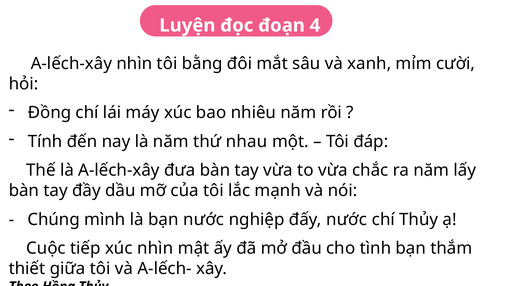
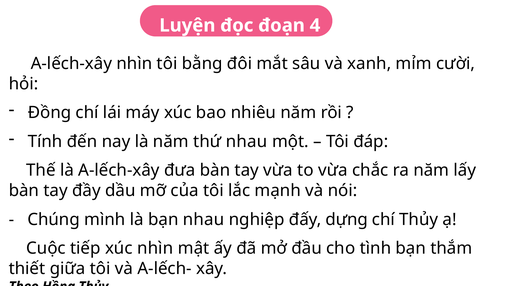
bạn nước: nước -> nhau (204, 219)
đấy nước: nước -> dựng (347, 219)
